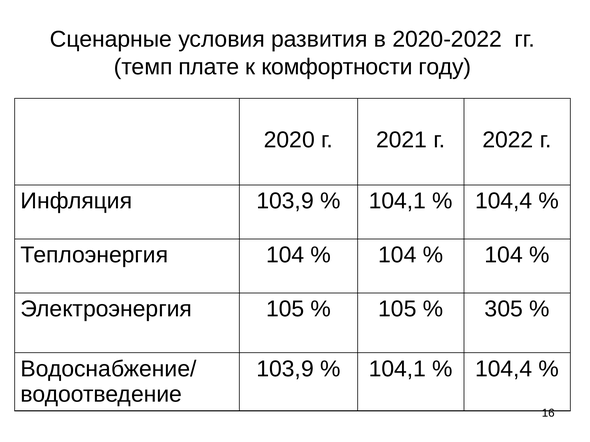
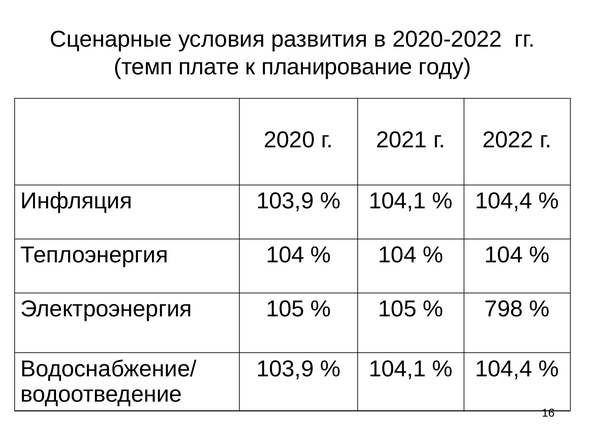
комфортности: комфортности -> планирование (337, 67)
305: 305 -> 798 (504, 309)
